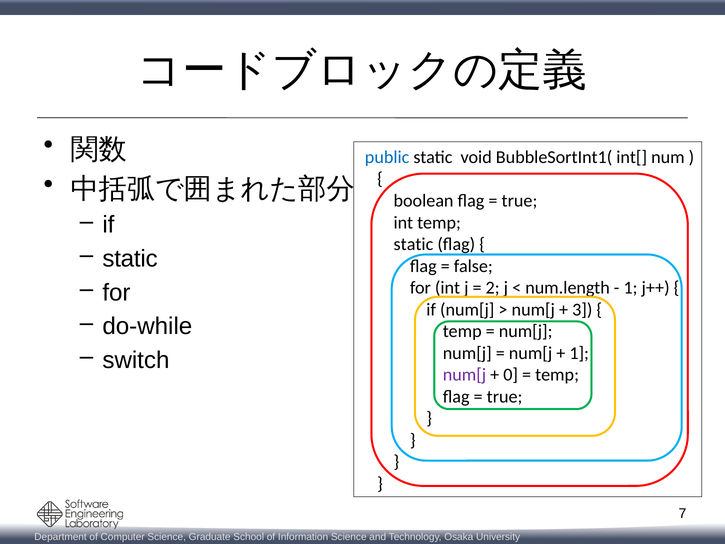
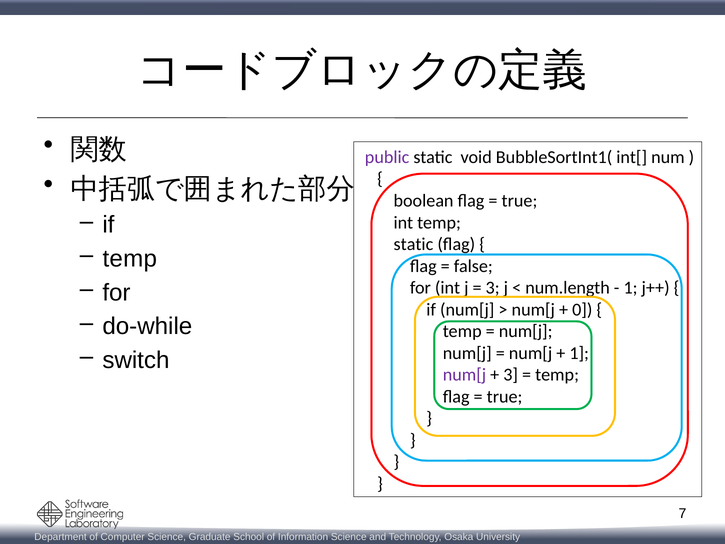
public colour: blue -> purple (387, 157)
static: static -> temp (130, 259)
2: 2 -> 3 (493, 288)
3: 3 -> 0 (582, 309)
0: 0 -> 3 (511, 375)
